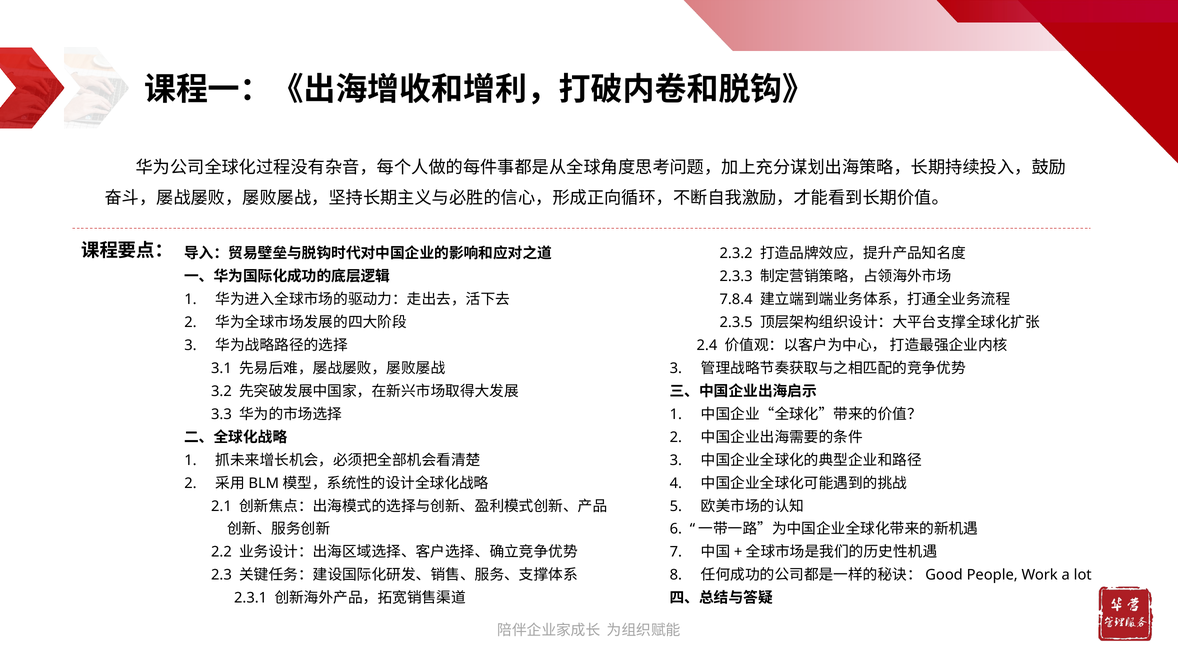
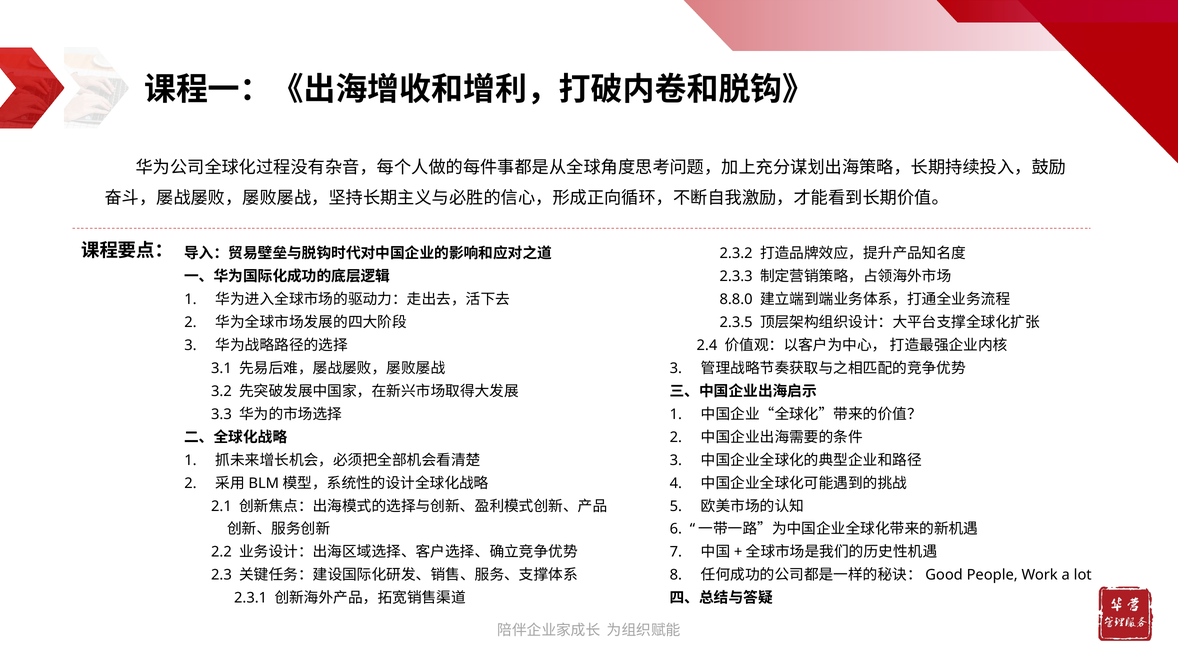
7.8.4: 7.8.4 -> 8.8.0 (736, 299)
